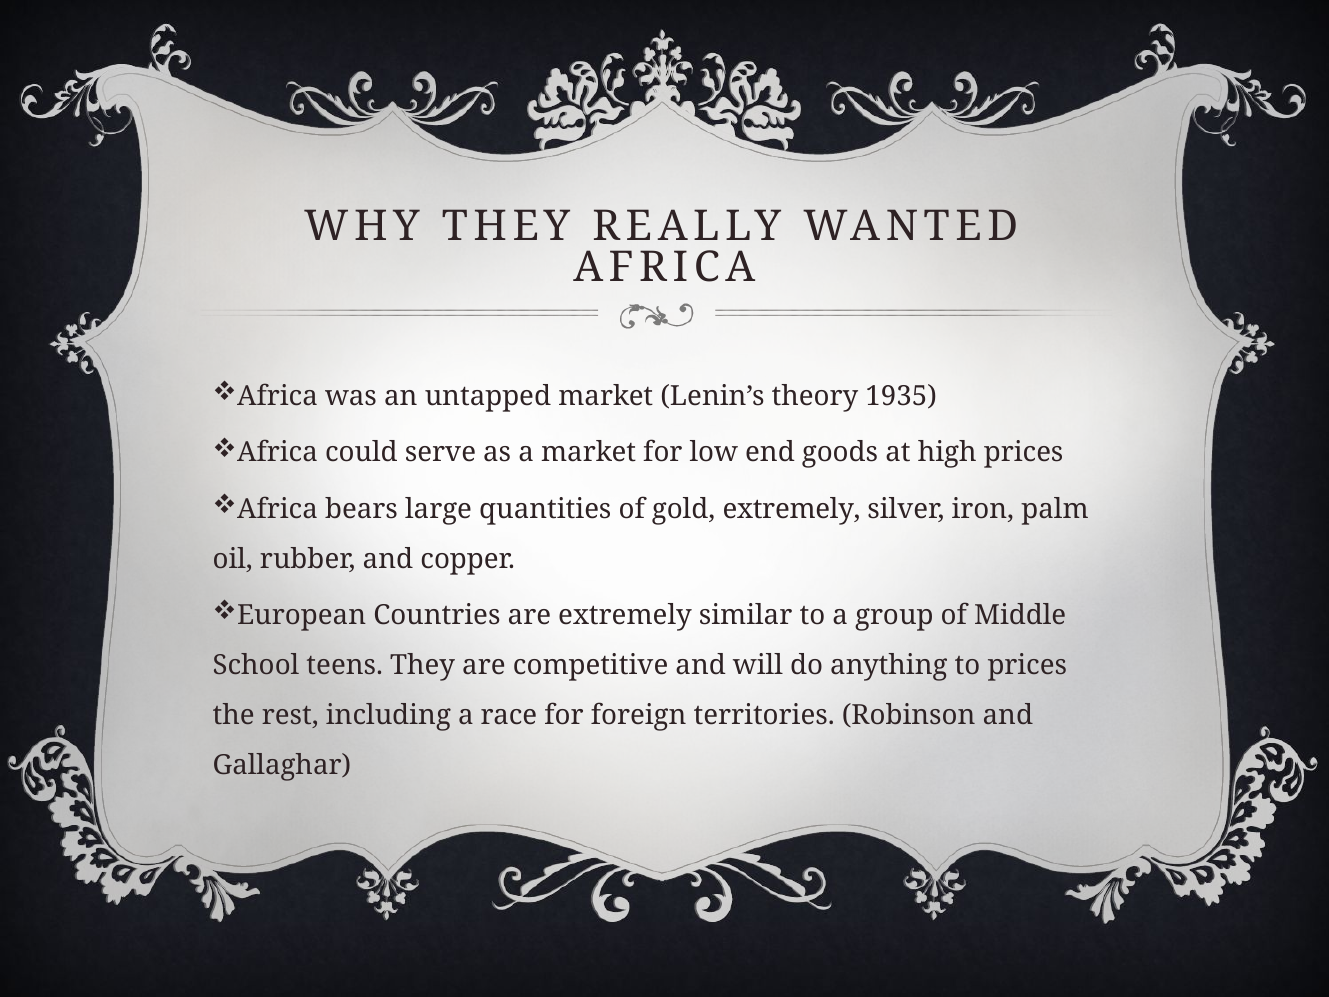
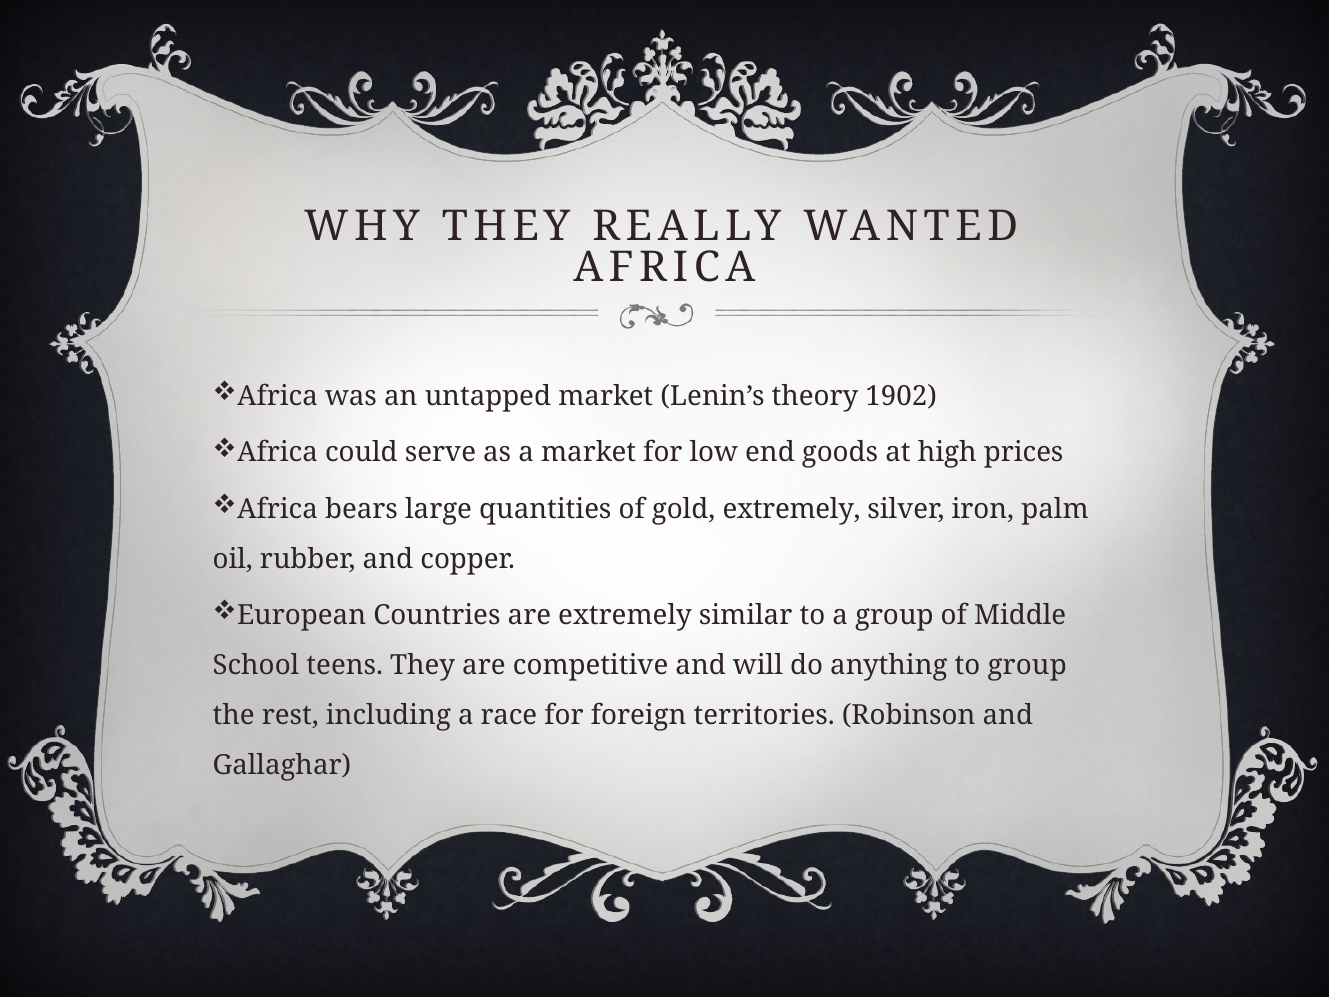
1935: 1935 -> 1902 (901, 396)
to prices: prices -> group (1027, 665)
